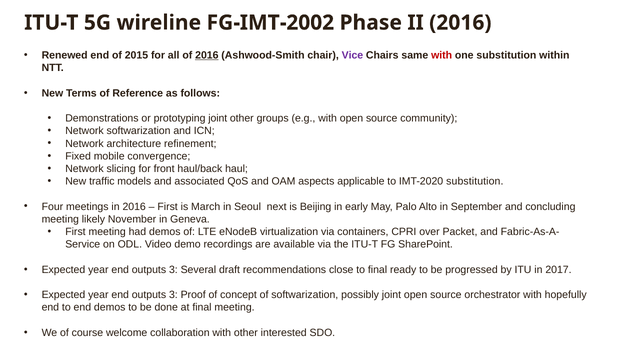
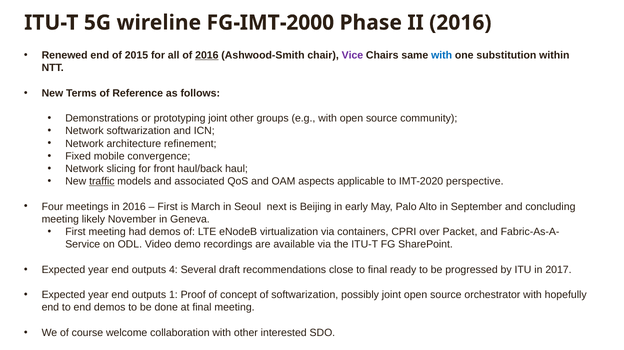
FG-IMT-2002: FG-IMT-2002 -> FG-IMT-2000 (270, 23)
with colour: red -> blue (442, 55)
traffic underline: none -> present (102, 181)
IMT-2020 substitution: substitution -> perspective (475, 181)
3: 3 -> 4 (173, 269)
3: 3 -> 1 (173, 295)
